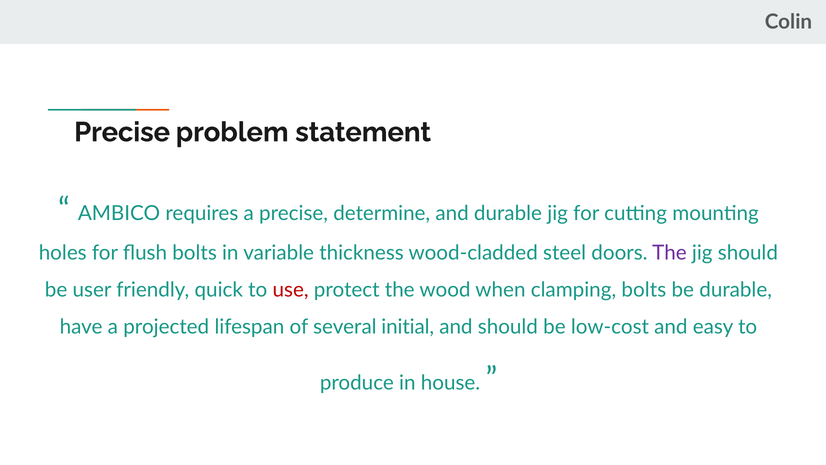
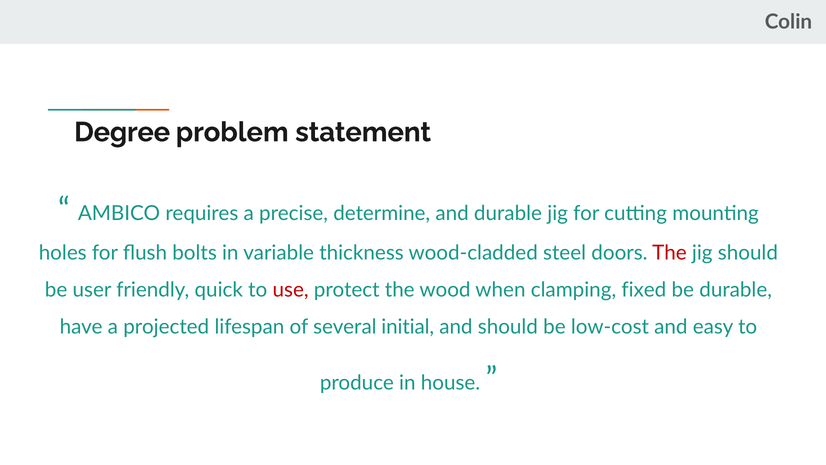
Precise: Precise -> Degree (122, 132)
The colour: purple -> red (669, 253)
clamping bolts: bolts -> fixed (644, 290)
